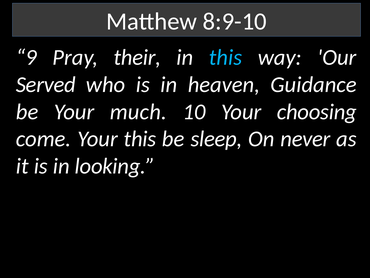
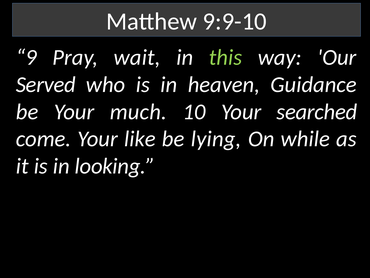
8:9-10: 8:9-10 -> 9:9-10 (235, 21)
their: their -> wait (137, 57)
this colour: light blue -> light green (226, 57)
choosing: choosing -> searched (317, 112)
Your this: this -> like (140, 139)
sleep: sleep -> lying (216, 139)
never: never -> while (305, 139)
